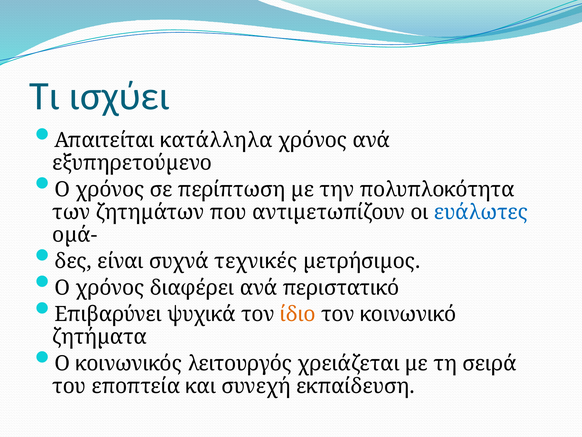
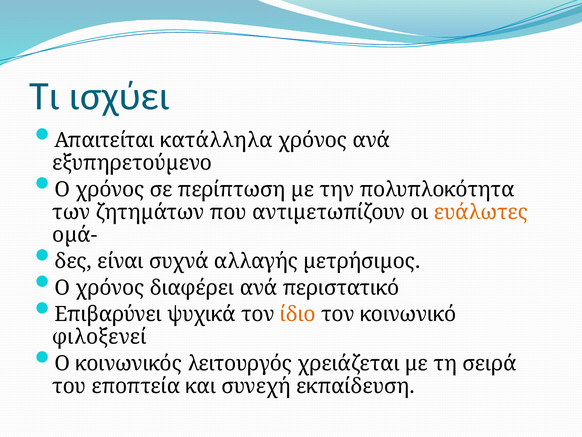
ευάλωτες colour: blue -> orange (481, 212)
τεχνικές: τεχνικές -> αλλαγής (256, 261)
ζητήµατα: ζητήµατα -> φιλοξενεί (99, 337)
